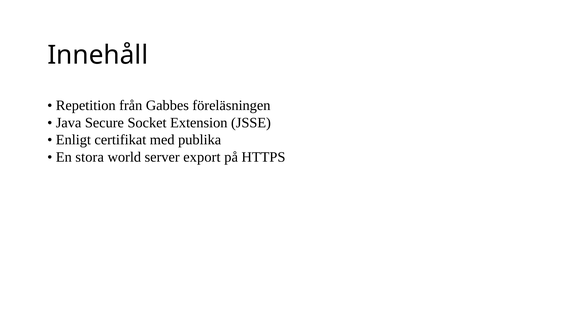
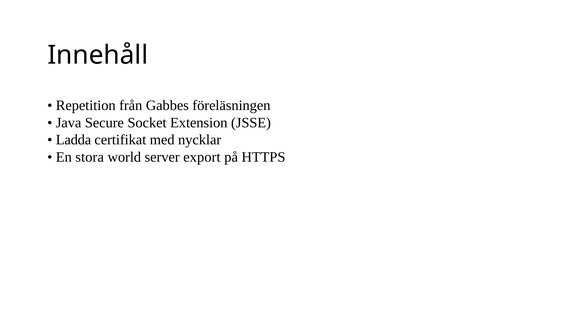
Enligt: Enligt -> Ladda (73, 140)
publika: publika -> nycklar (200, 140)
